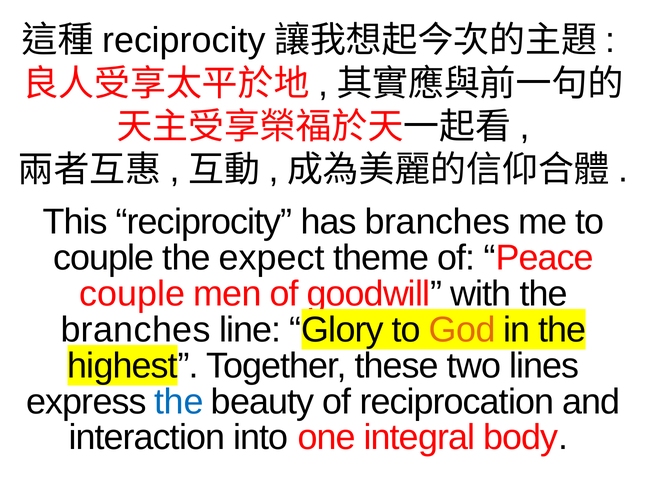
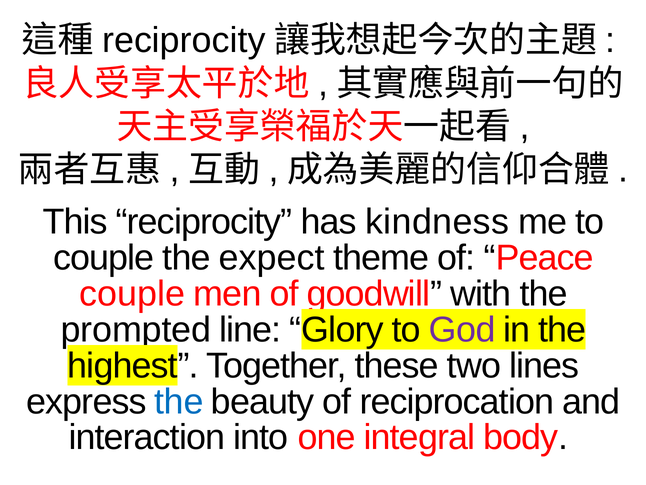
has branches: branches -> kindness (437, 222)
branches: branches -> prompted (136, 329)
God colour: orange -> purple (462, 329)
